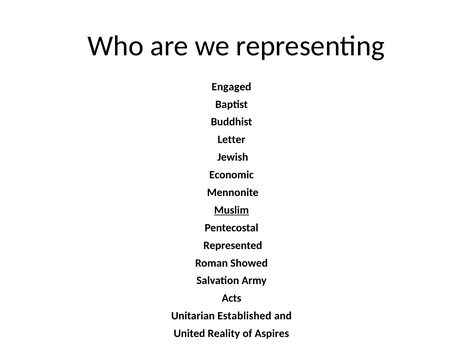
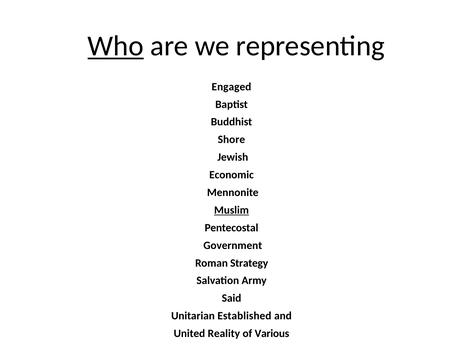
Who underline: none -> present (116, 46)
Letter: Letter -> Shore (231, 139)
Represented: Represented -> Government (233, 245)
Showed: Showed -> Strategy (249, 263)
Acts: Acts -> Said (232, 298)
Aspires: Aspires -> Various (272, 333)
